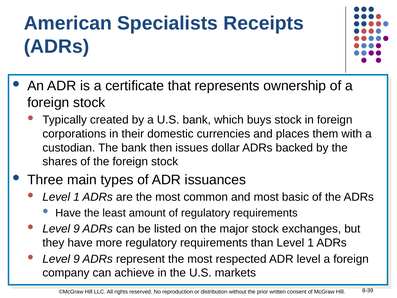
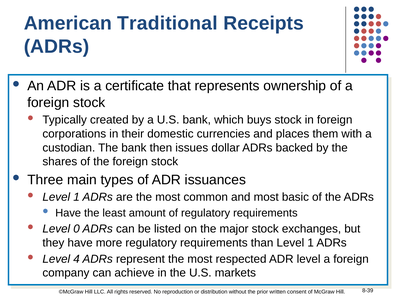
Specialists: Specialists -> Traditional (167, 23)
9: 9 -> 0 (77, 229)
9: 9 -> 4 (77, 259)
